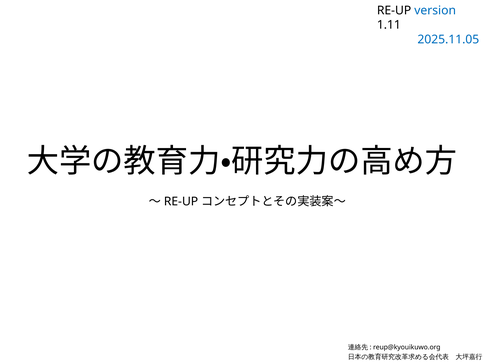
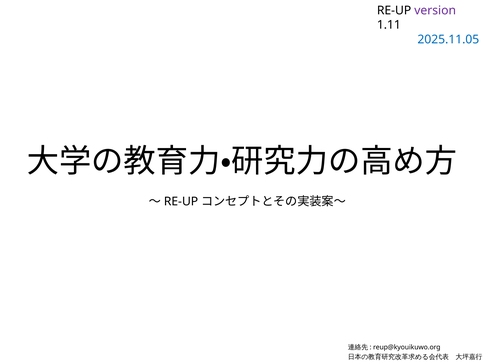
version colour: blue -> purple (435, 10)
